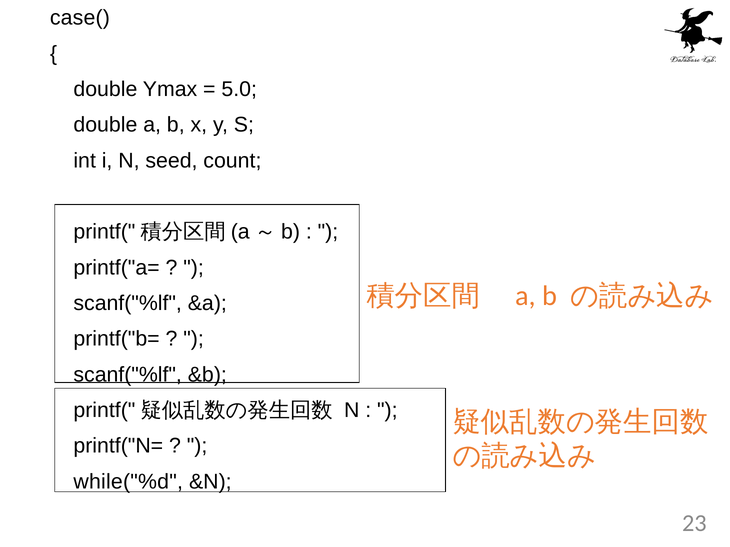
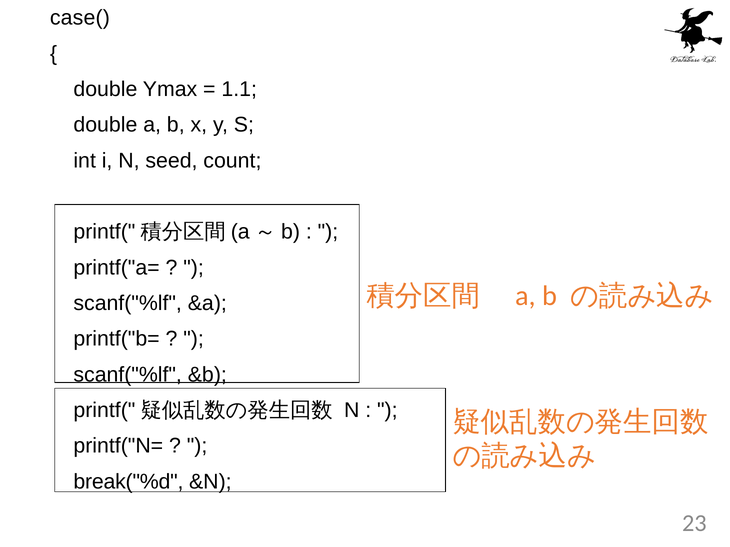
5.0: 5.0 -> 1.1 (239, 89)
while("%d: while("%d -> break("%d (128, 482)
